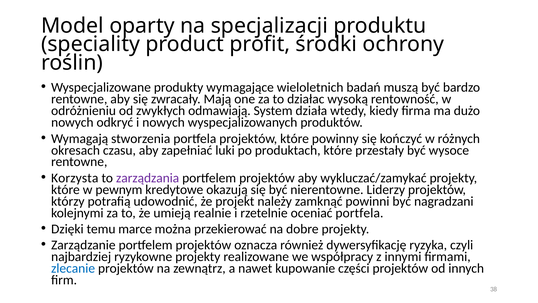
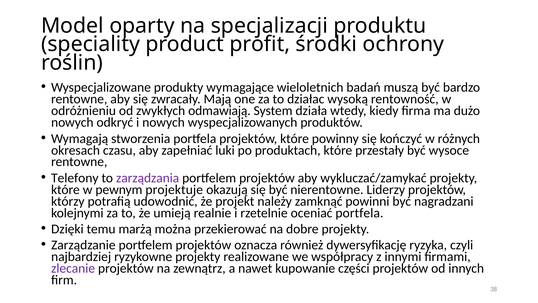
Korzysta: Korzysta -> Telefony (75, 178)
kredytowe: kredytowe -> projektuje (174, 189)
marce: marce -> marżą (135, 229)
zlecanie colour: blue -> purple (73, 268)
